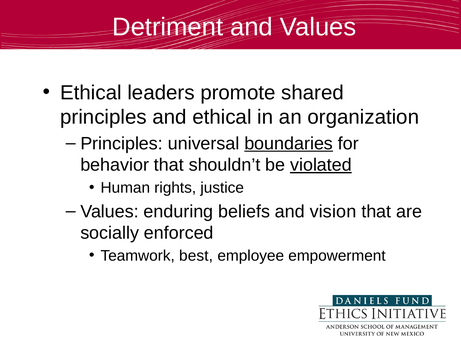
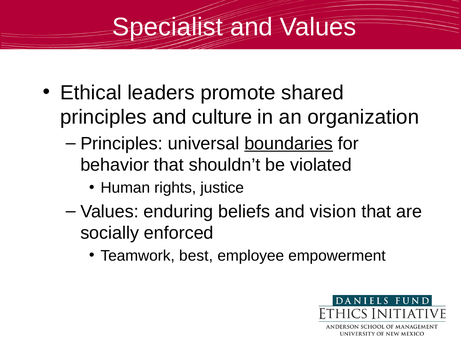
Detriment: Detriment -> Specialist (168, 27)
and ethical: ethical -> culture (222, 117)
violated underline: present -> none (321, 165)
